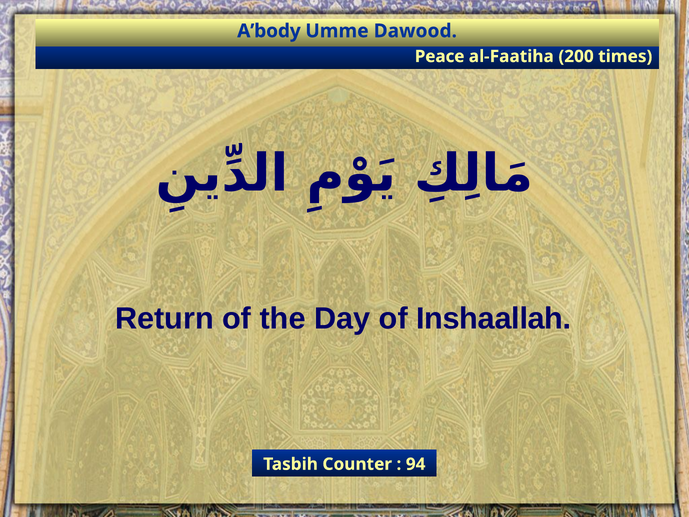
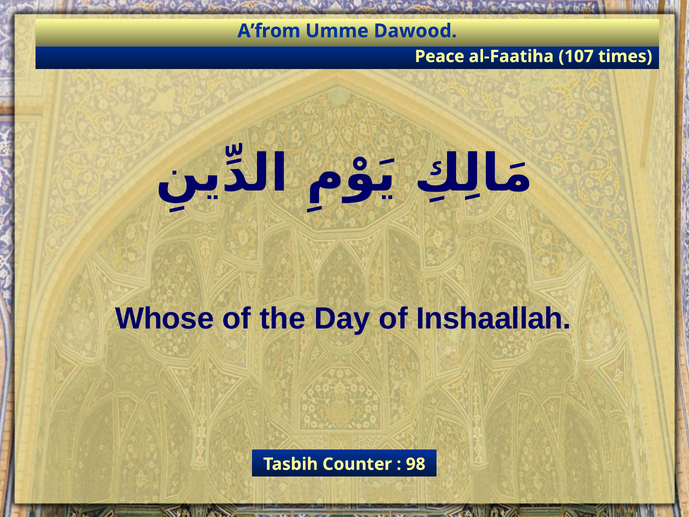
A’body: A’body -> A’from (269, 31)
200: 200 -> 107 (576, 56)
Return: Return -> Whose (165, 318)
94: 94 -> 98 (416, 464)
